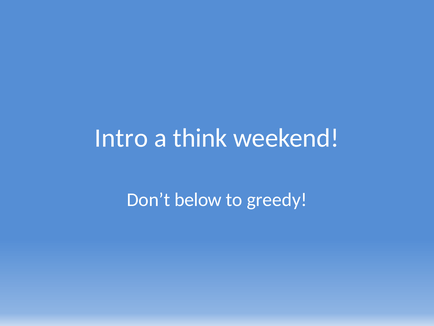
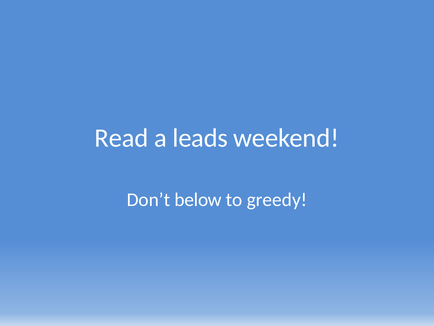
Intro: Intro -> Read (121, 138)
think: think -> leads (200, 138)
